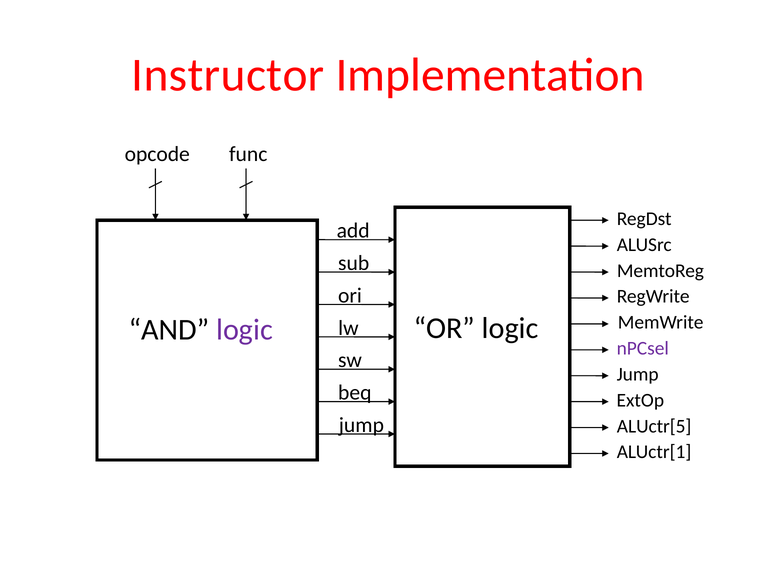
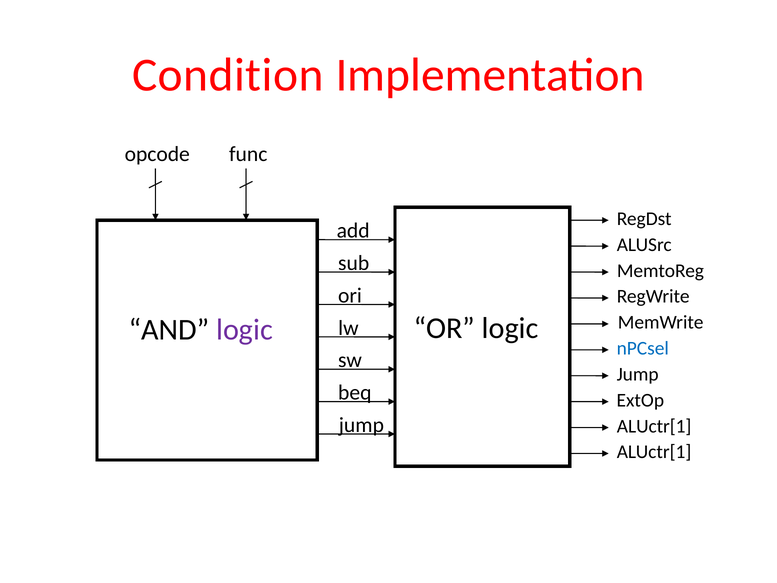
Instructor: Instructor -> Condition (228, 75)
nPCsel colour: purple -> blue (643, 348)
ALUctr[5: ALUctr[5 -> ALUctr[1 (654, 426)
